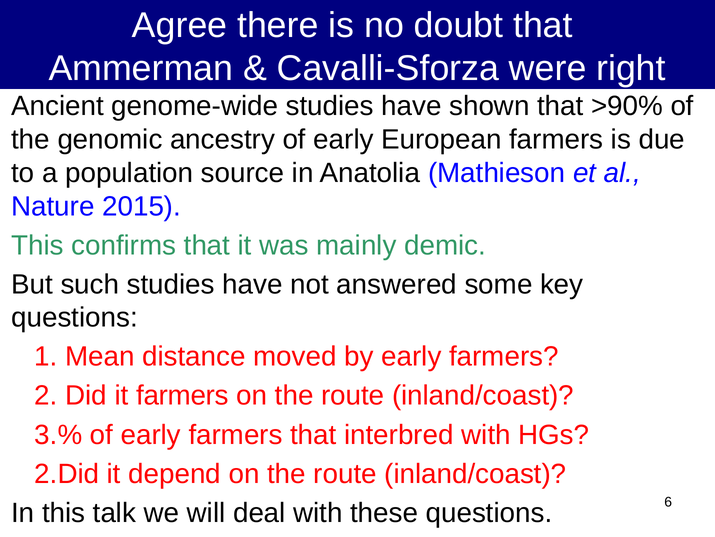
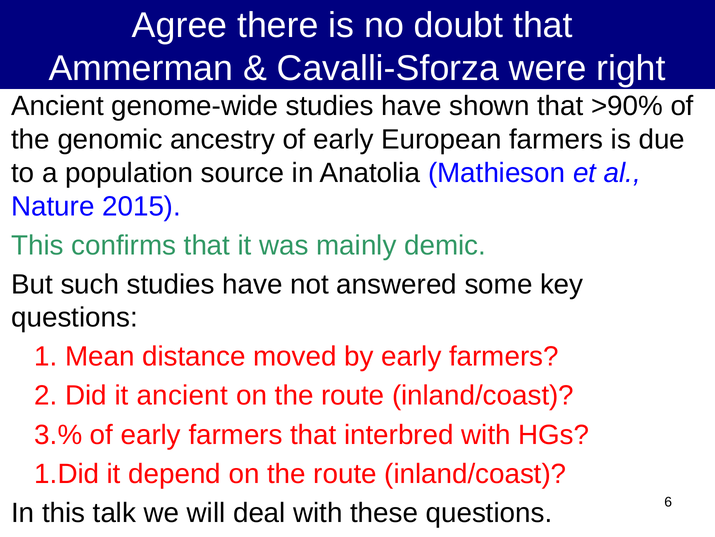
it farmers: farmers -> ancient (182, 395)
2.Did: 2.Did -> 1.Did (67, 473)
